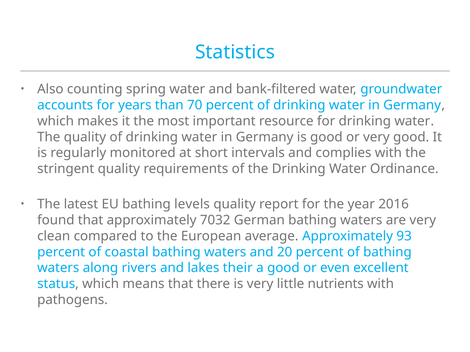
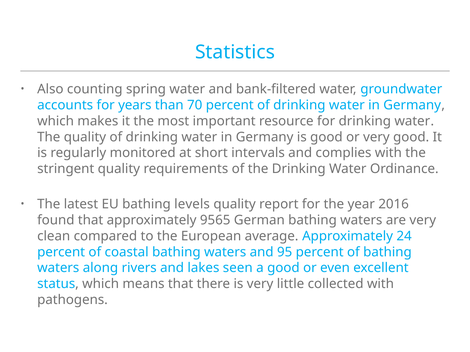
7032: 7032 -> 9565 (215, 220)
93: 93 -> 24 (404, 236)
20: 20 -> 95 (285, 252)
their: their -> seen (238, 268)
nutrients: nutrients -> collected (336, 284)
